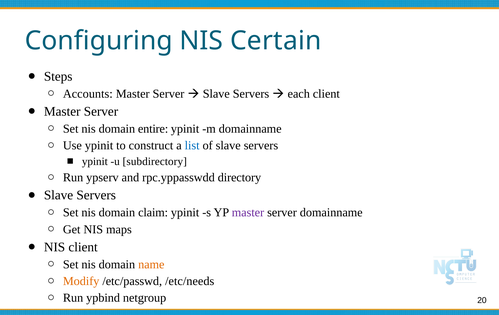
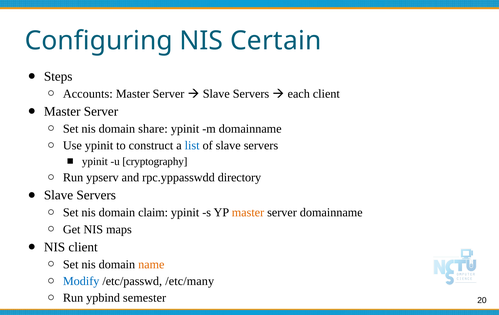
entire: entire -> share (153, 128)
subdirectory: subdirectory -> cryptography (155, 161)
master colour: purple -> orange (248, 212)
Modify colour: orange -> blue (81, 281)
/etc/needs: /etc/needs -> /etc/many (190, 281)
netgroup: netgroup -> semester (145, 297)
